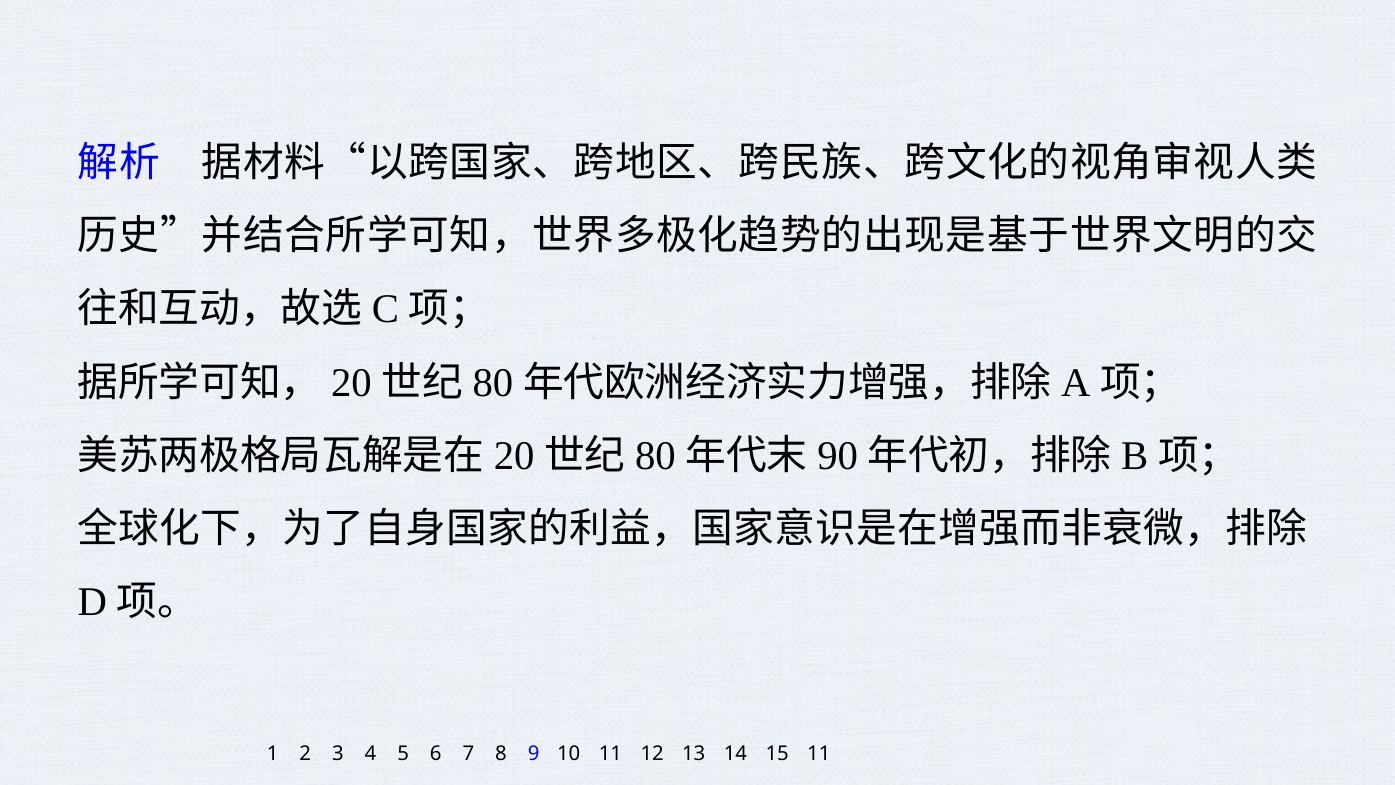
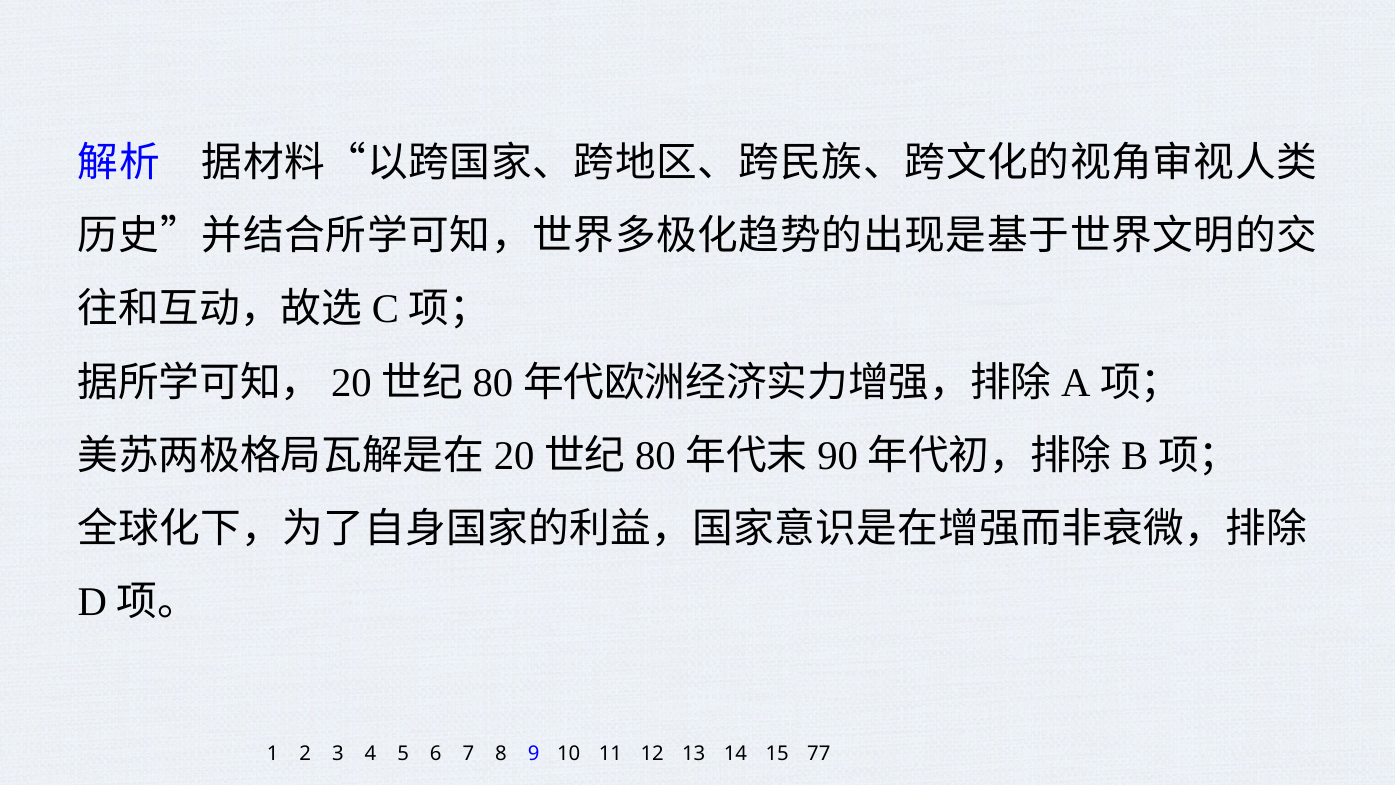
15 11: 11 -> 77 (819, 754)
